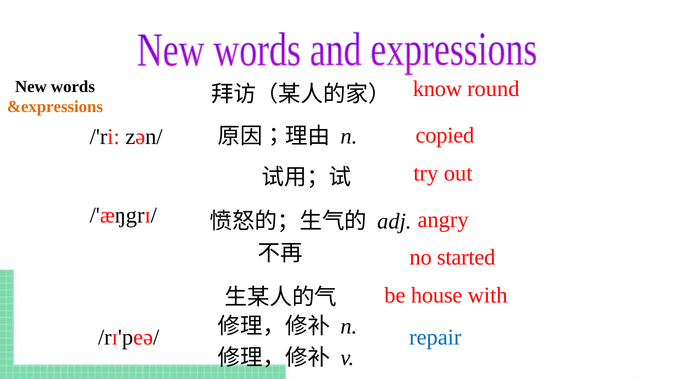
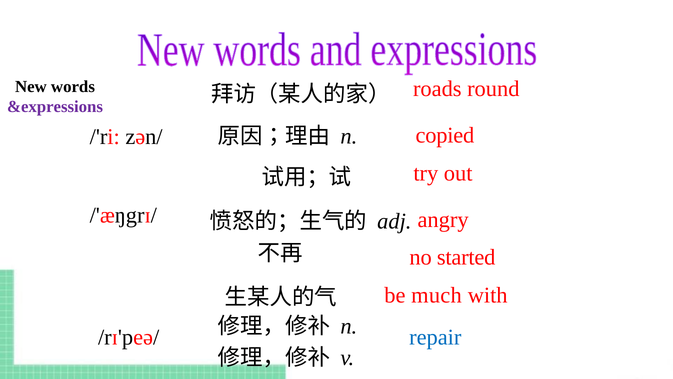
know: know -> roads (437, 89)
&expressions colour: orange -> purple (55, 107)
house: house -> much (436, 295)
